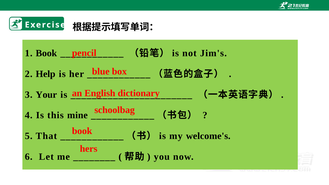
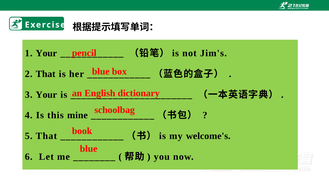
1 Book: Book -> Your (46, 53)
2 Help: Help -> That (46, 74)
hers: hers -> blue (89, 149)
